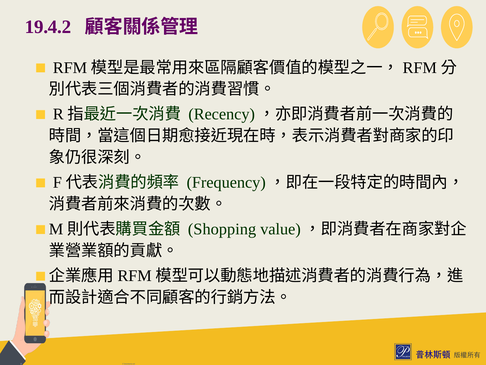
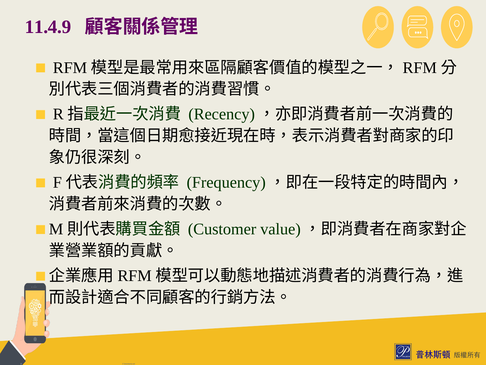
19.4.2: 19.4.2 -> 11.4.9 (48, 27)
Shopping: Shopping -> Customer (222, 229)
